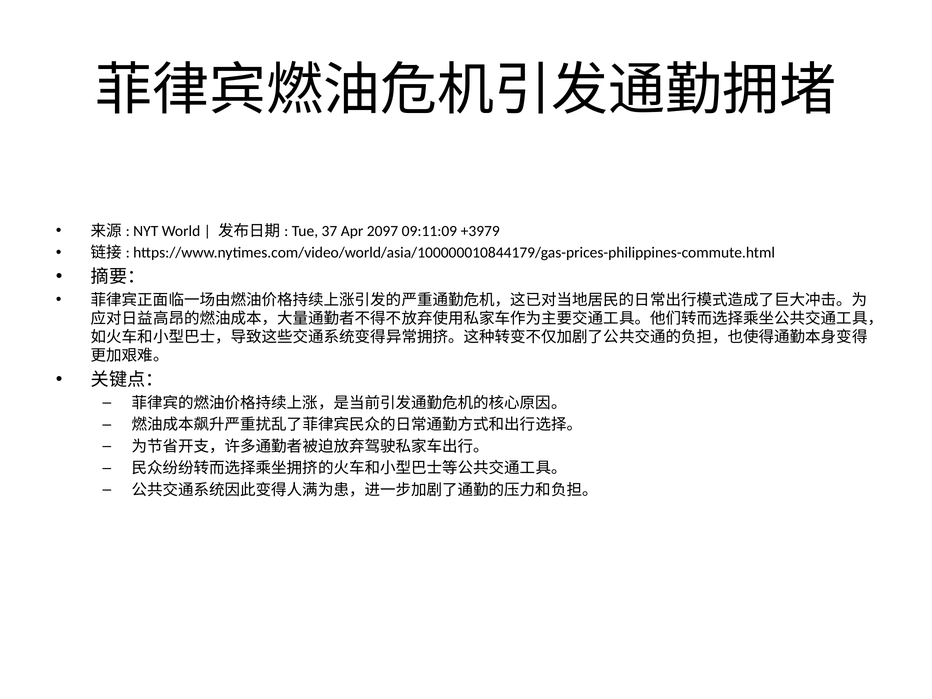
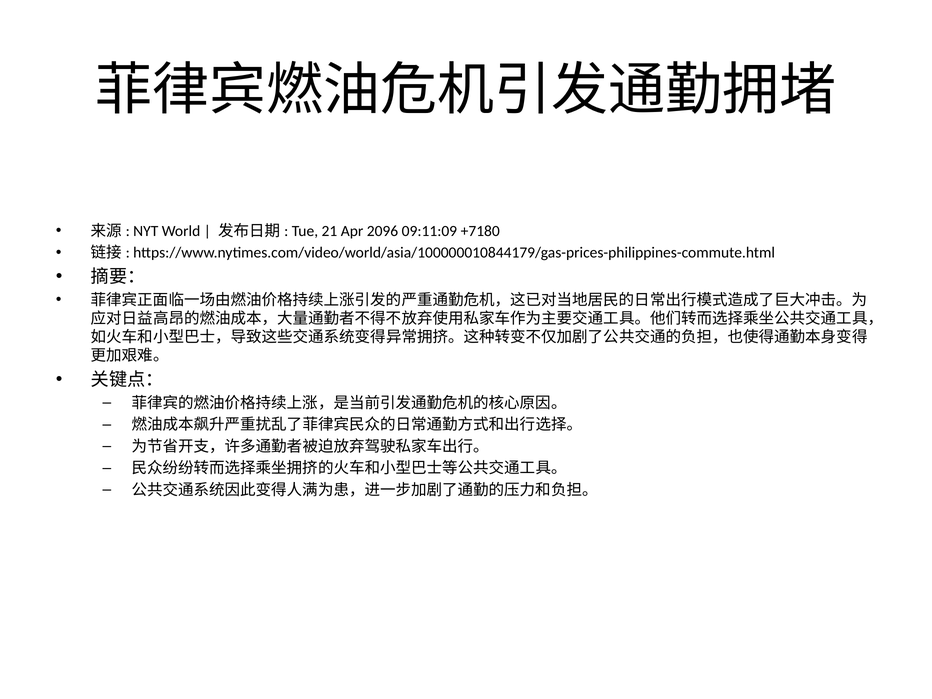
37: 37 -> 21 (329, 231)
2097: 2097 -> 2096 (382, 231)
+3979: +3979 -> +7180 (480, 231)
